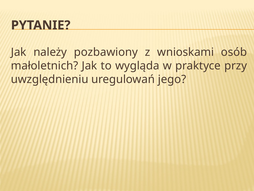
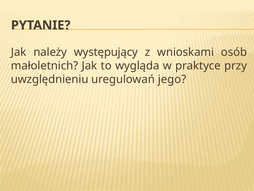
pozbawiony: pozbawiony -> występujący (106, 52)
